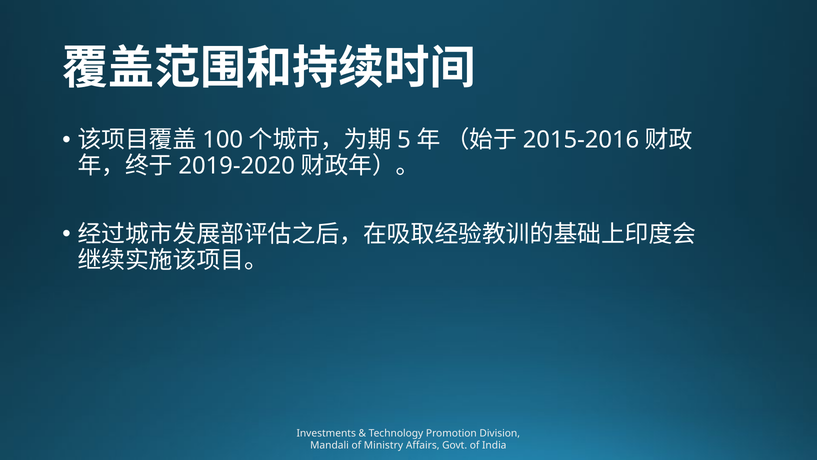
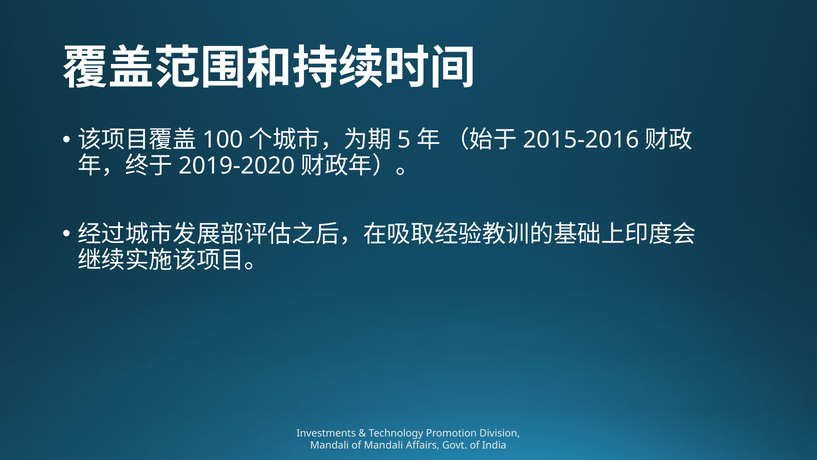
of Ministry: Ministry -> Mandali (383, 445)
